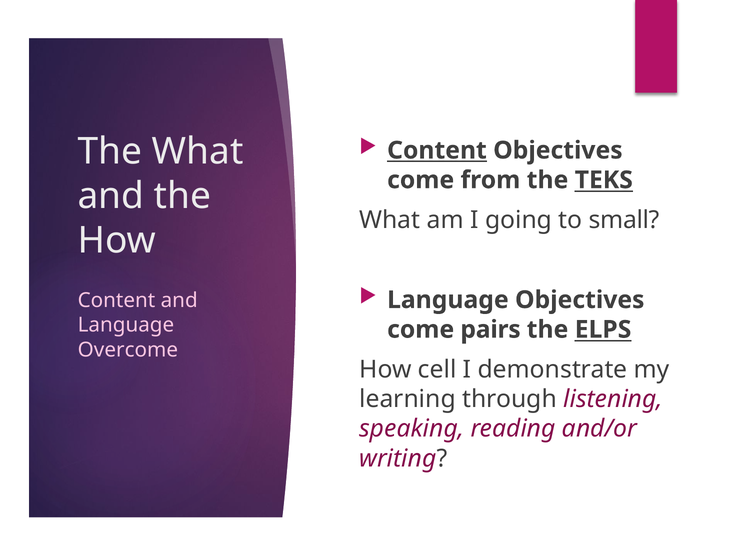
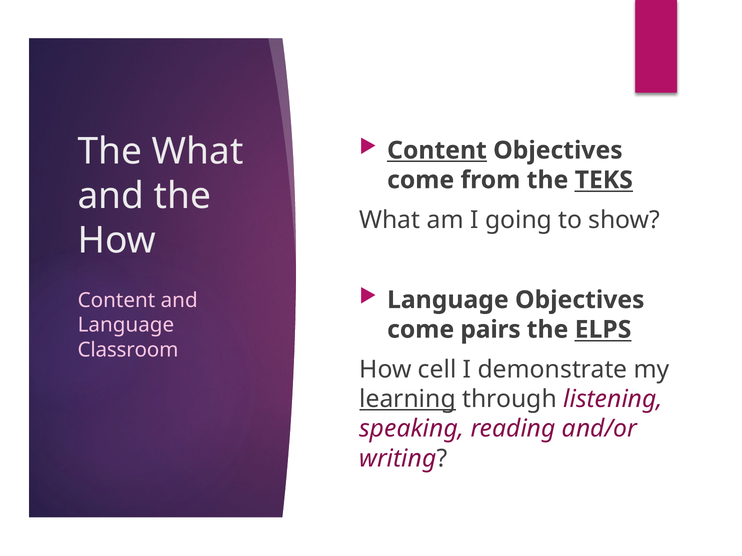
small: small -> show (624, 220)
Overcome: Overcome -> Classroom (128, 350)
learning underline: none -> present (408, 400)
